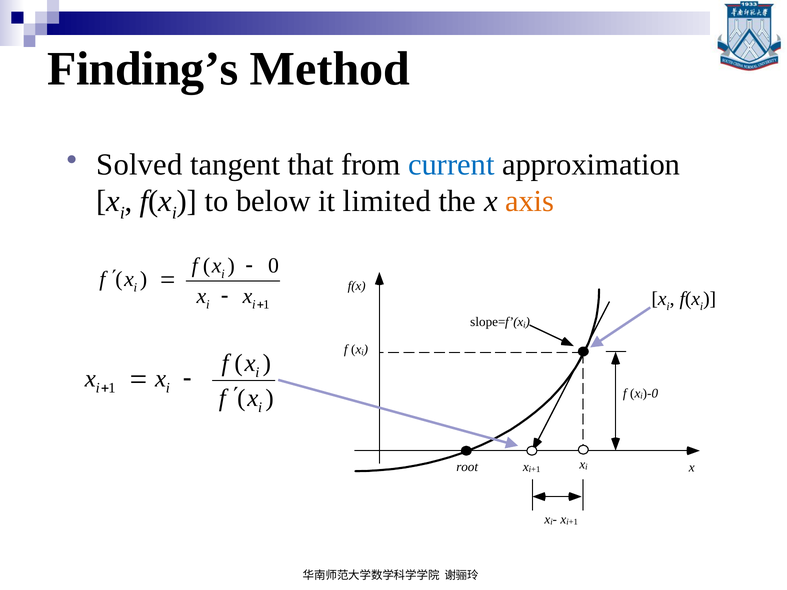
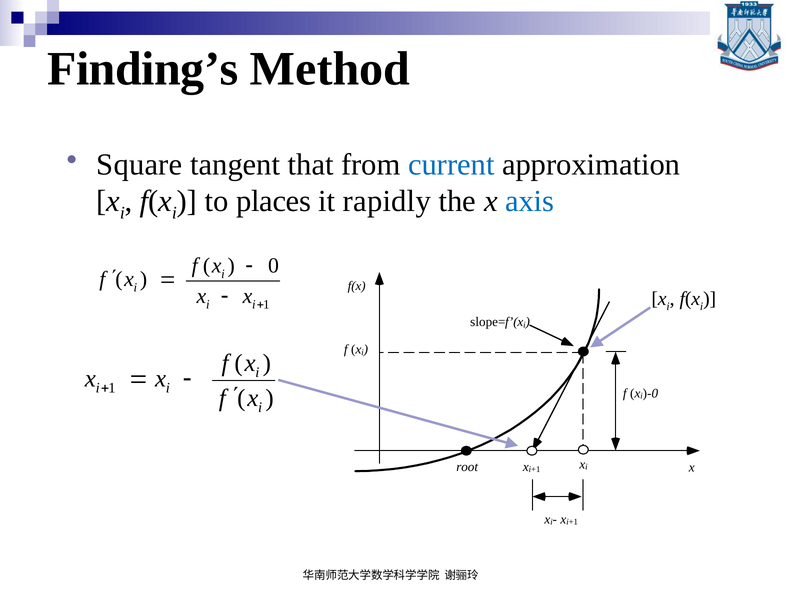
Solved: Solved -> Square (139, 164)
below: below -> places (273, 201)
limited: limited -> rapidly (387, 201)
axis colour: orange -> blue (530, 201)
